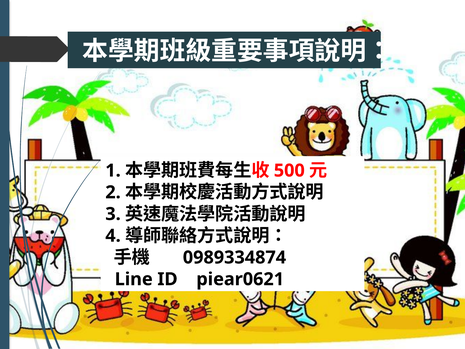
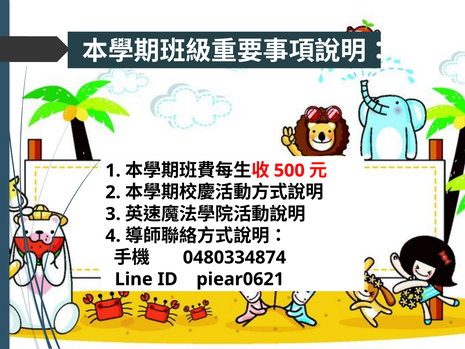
0989334874: 0989334874 -> 0480334874 (234, 257)
